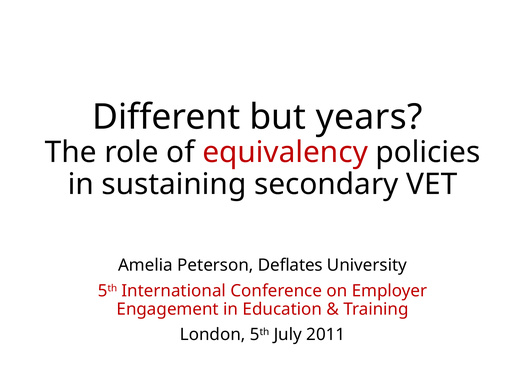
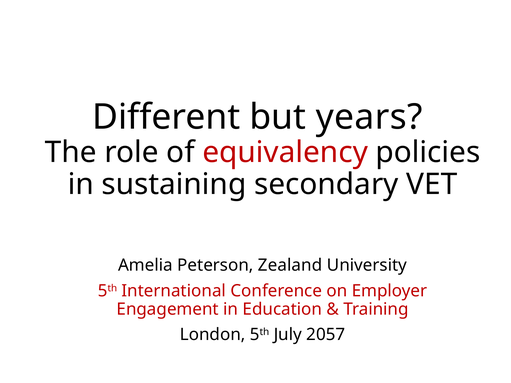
Deflates: Deflates -> Zealand (290, 265)
2011: 2011 -> 2057 (326, 335)
